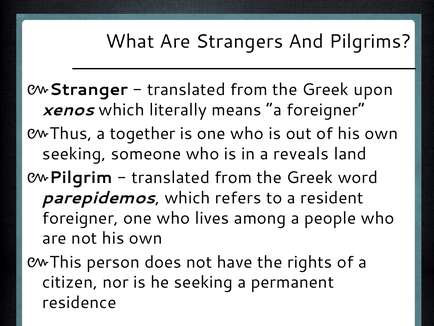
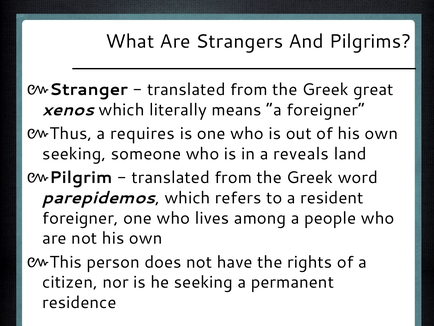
upon: upon -> great (373, 89)
together: together -> requires (142, 133)
